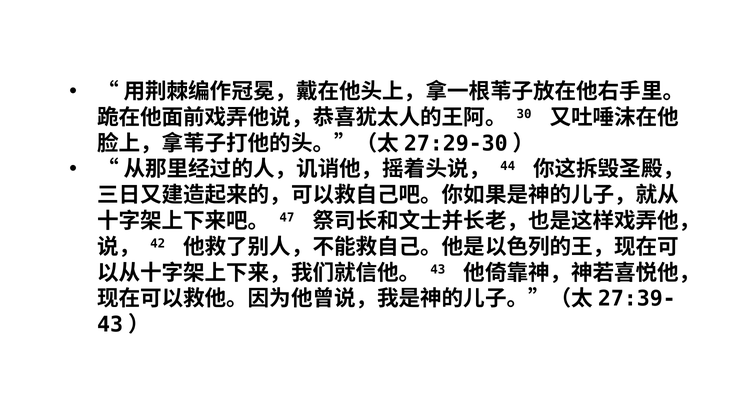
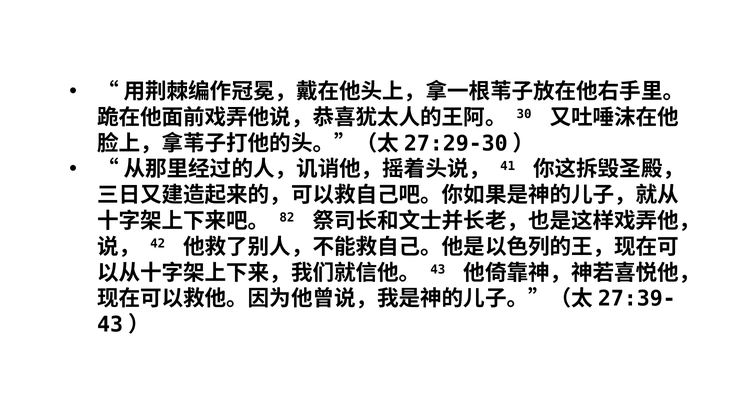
44: 44 -> 41 (508, 166)
47: 47 -> 82 (287, 218)
